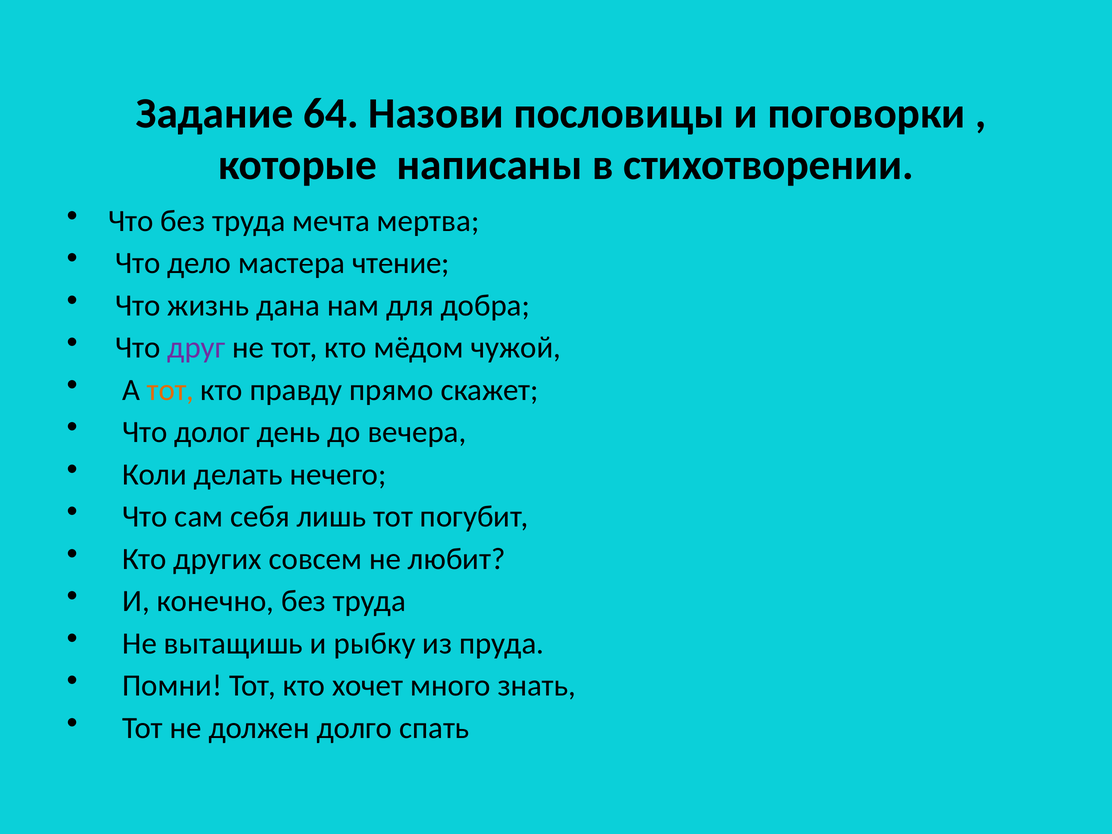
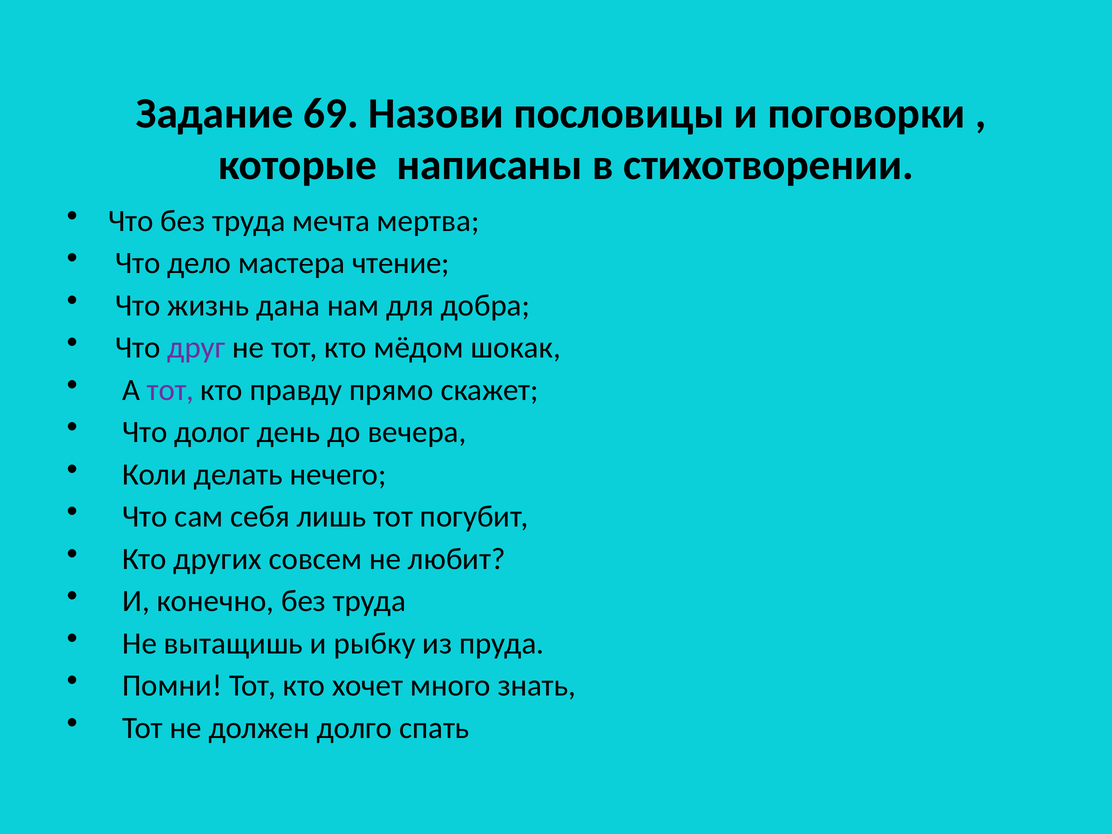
64: 64 -> 69 (331, 113)
чужой: чужой -> шокак (516, 348)
тот colour: orange -> purple (170, 390)
